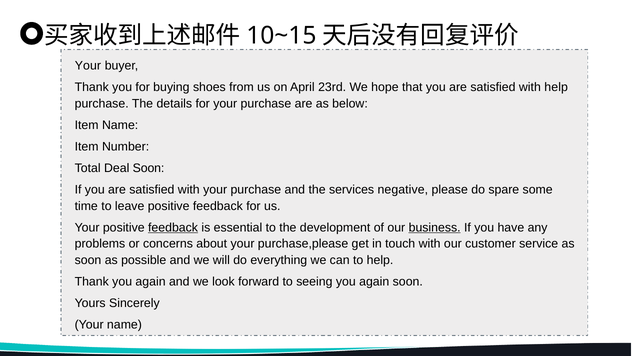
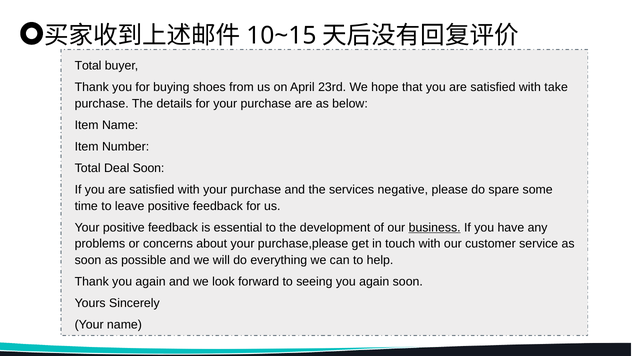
Your: Your -> Total (88, 66)
with help: help -> take (556, 87)
feedback underline: present -> none (173, 227)
